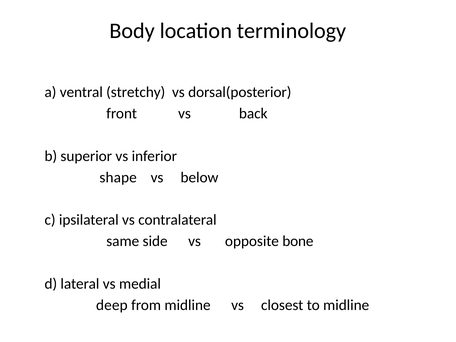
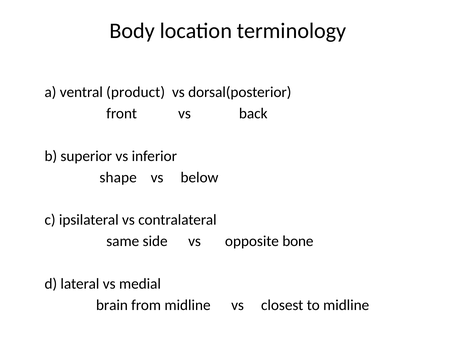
stretchy: stretchy -> product (136, 92)
deep: deep -> brain (112, 305)
